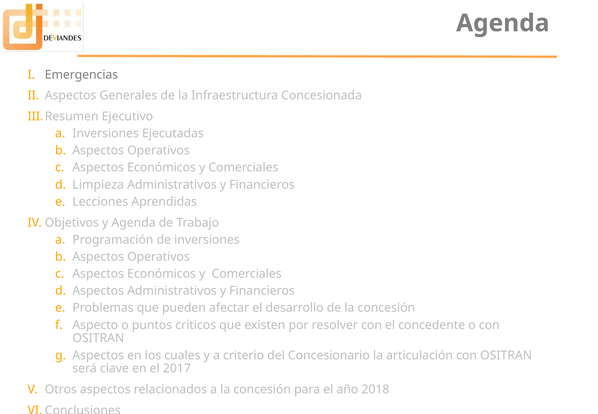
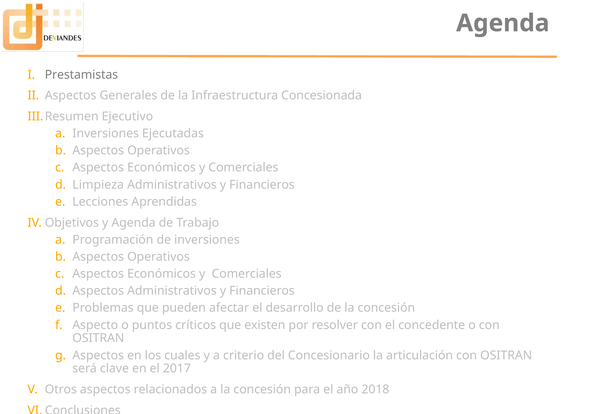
Emergencias: Emergencias -> Prestamistas (81, 75)
